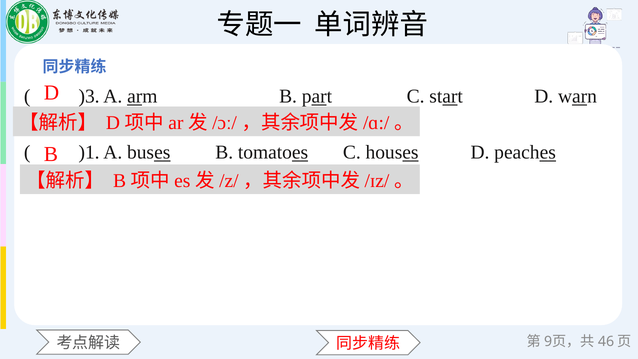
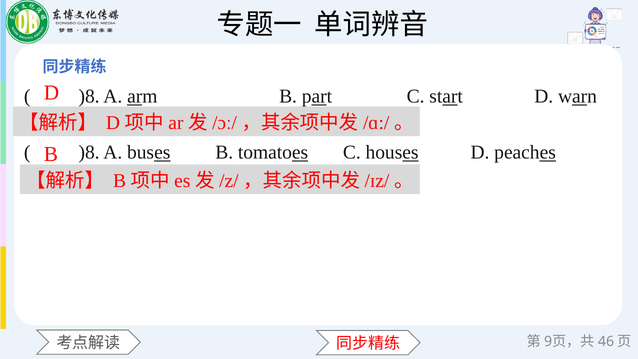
)3: )3 -> )8 (89, 96)
)1: )1 -> )8 (89, 152)
